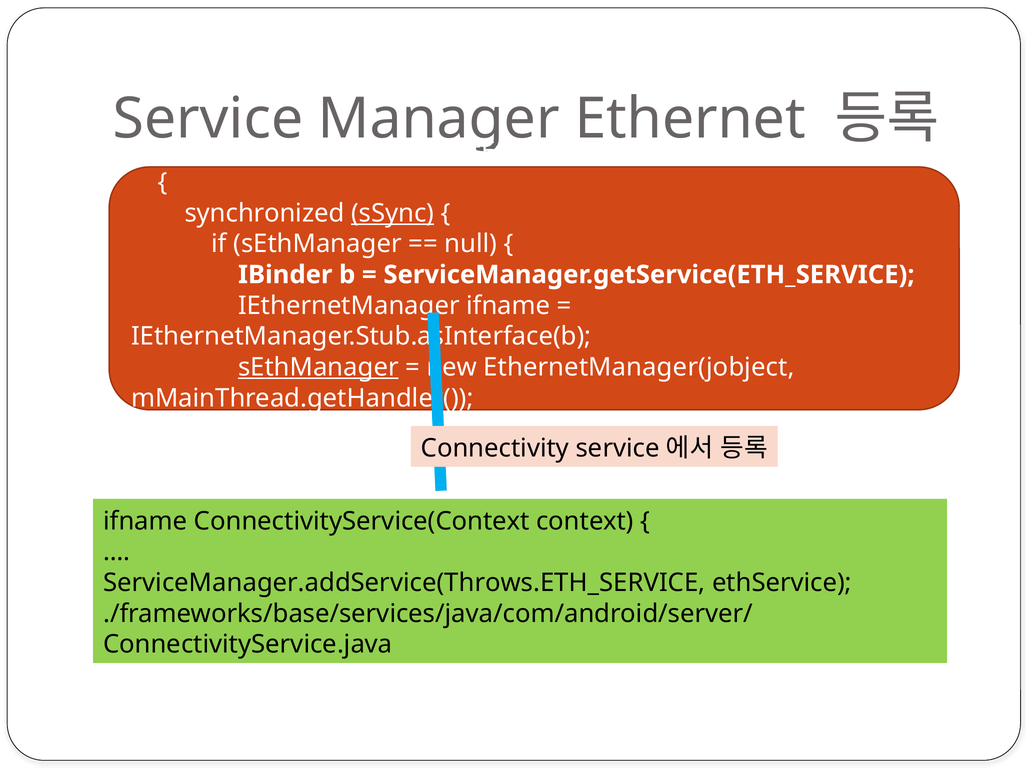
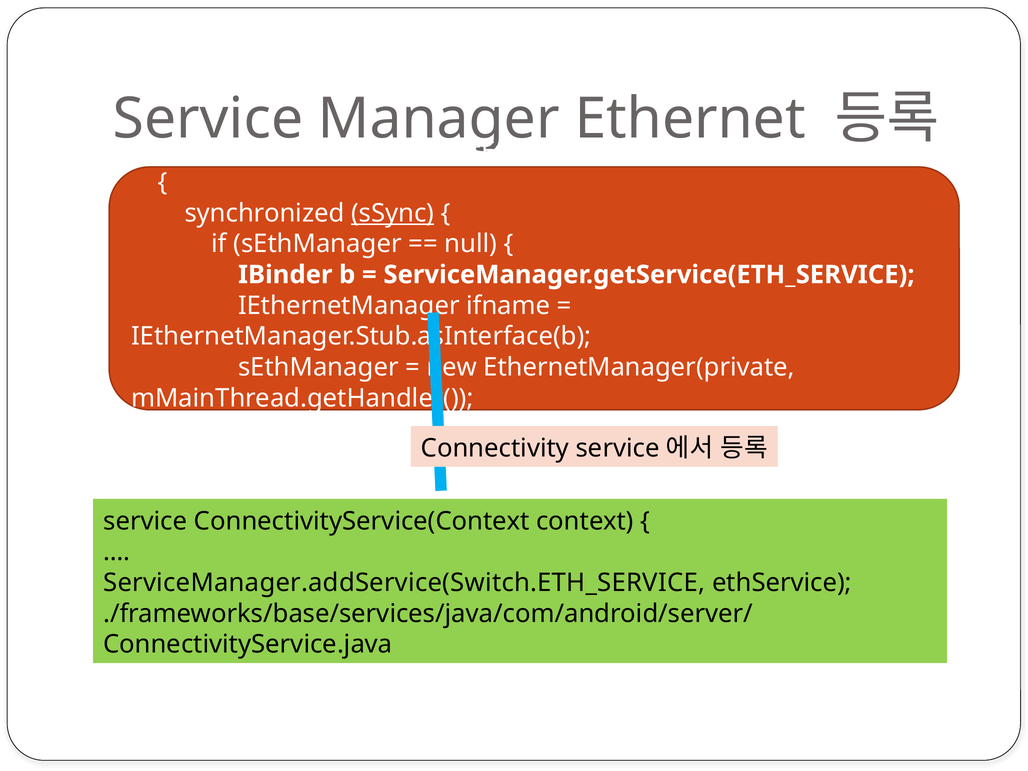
sEthManager underline: present -> none (318, 367)
EthernetManager(jobject: EthernetManager(jobject -> EthernetManager(private (639, 367)
ifname: ifname -> service (145, 521)
ServiceManager.addService(Throws.ETH_SERVICE: ServiceManager.addService(Throws.ETH_SERVICE -> ServiceManager.addService(Switch.ETH_SERVICE (404, 583)
